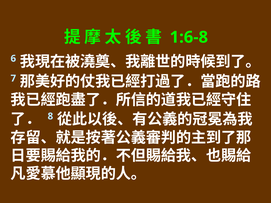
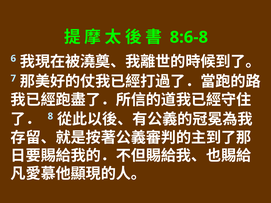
1:6-8: 1:6-8 -> 8:6-8 (189, 37)
